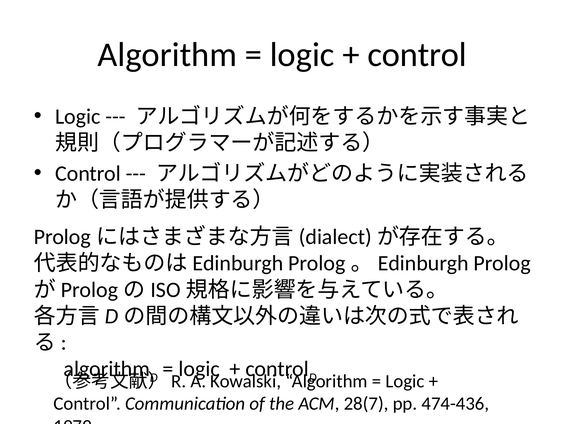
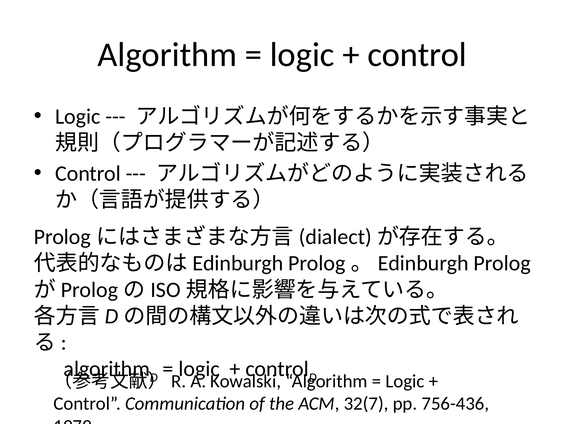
28(7: 28(7 -> 32(7 (366, 404)
474-436: 474-436 -> 756-436 (455, 404)
